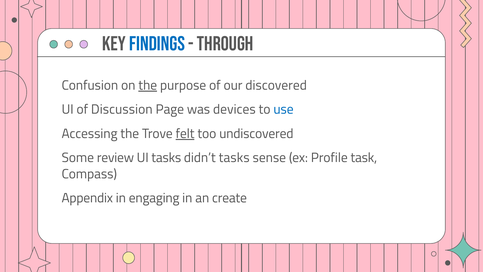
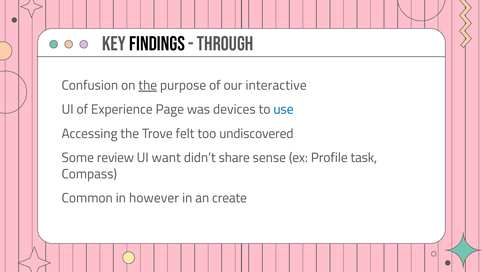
Findings colour: blue -> black (157, 44)
discovered: discovered -> interactive (276, 85)
Discussion: Discussion -> Experience (122, 109)
felt underline: present -> none (185, 134)
UI tasks: tasks -> want (166, 158)
didn’t tasks: tasks -> share (234, 158)
Appendix: Appendix -> Common (87, 198)
engaging: engaging -> however (154, 198)
